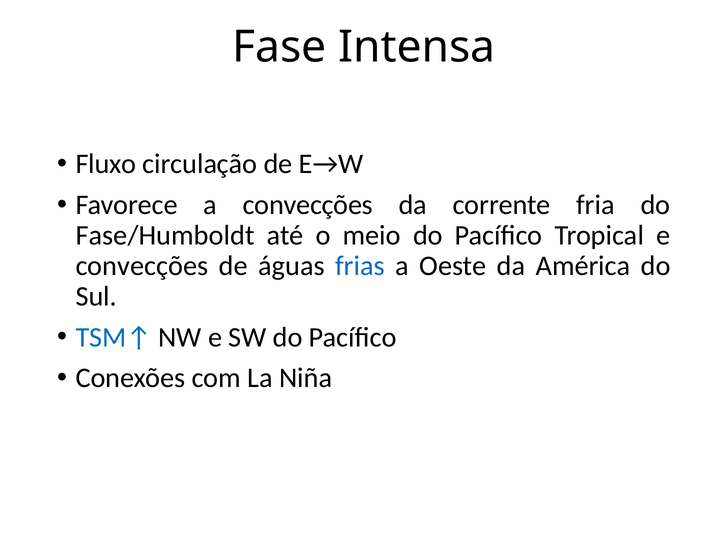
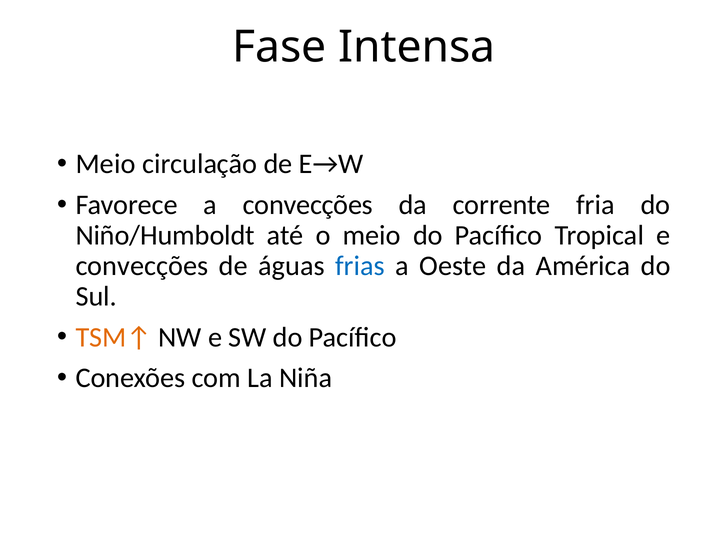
Fluxo: Fluxo -> Meio (106, 164)
Fase/Humboldt: Fase/Humboldt -> Niño/Humboldt (165, 235)
TSM↑ colour: blue -> orange (114, 337)
